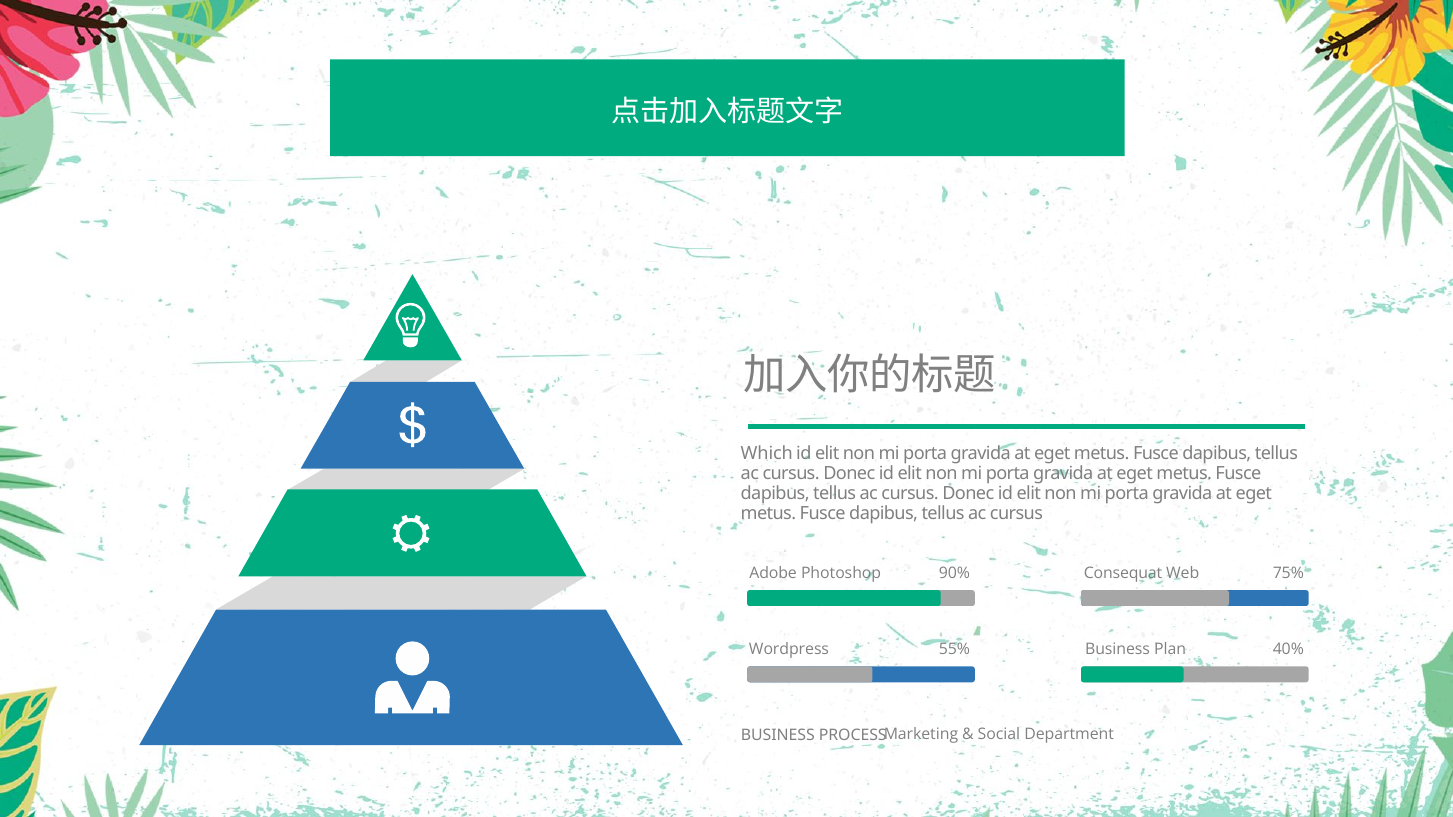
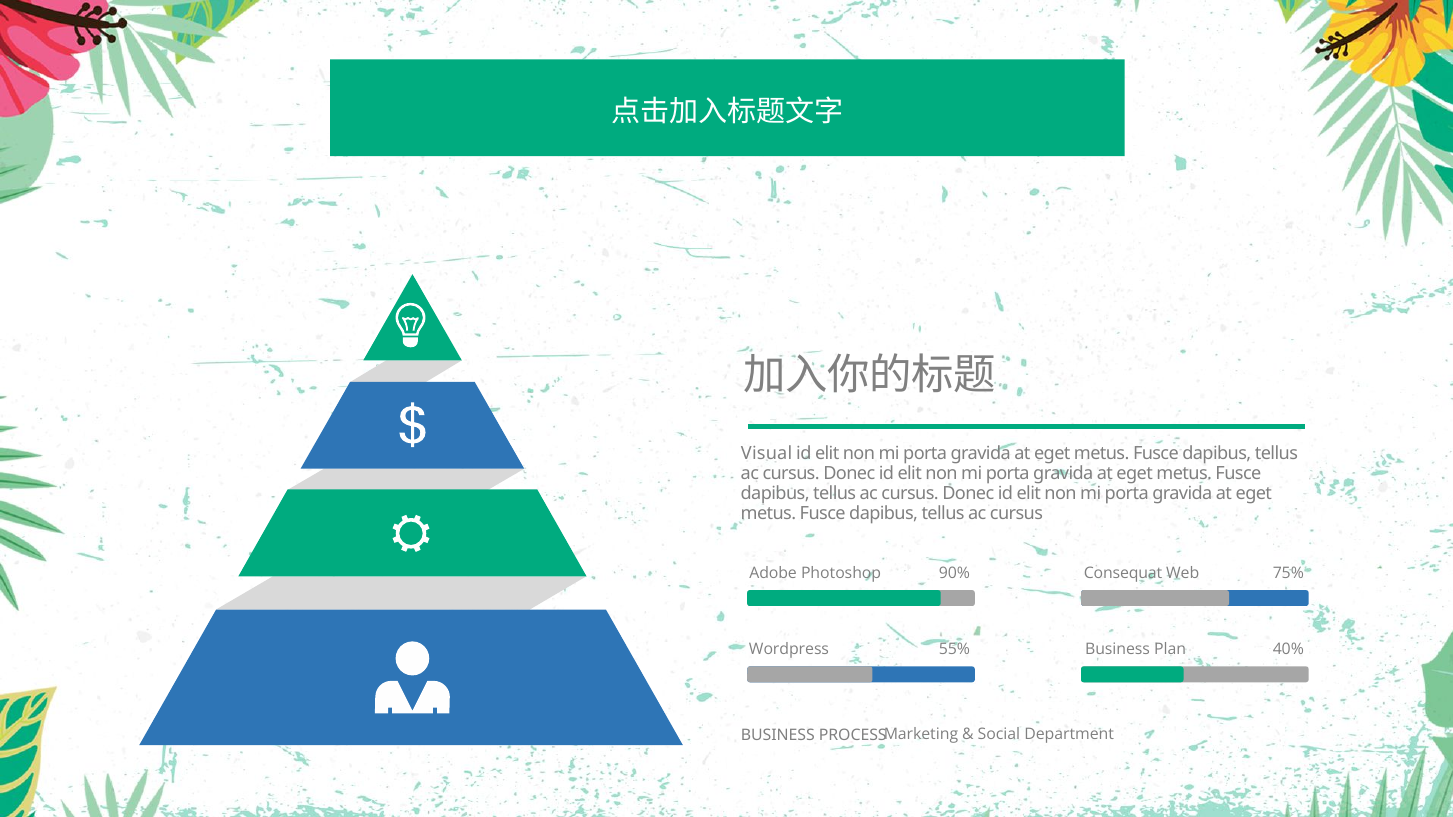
Which: Which -> Visual (767, 454)
